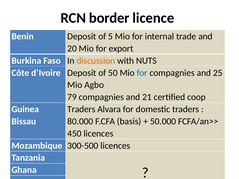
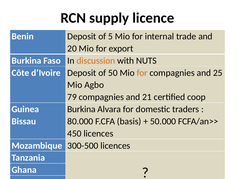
border: border -> supply (109, 18)
for colour: blue -> orange (142, 73)
Traders: Traders -> Burkina (81, 109)
